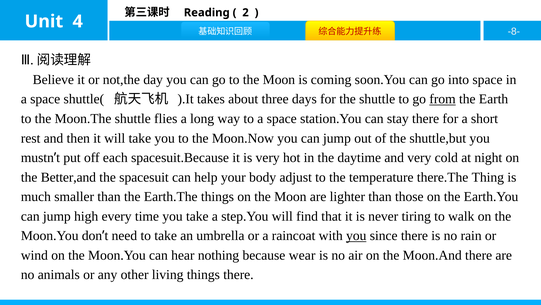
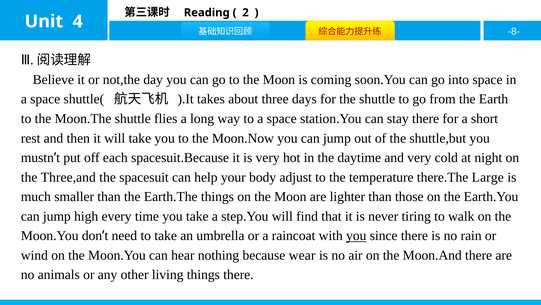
from underline: present -> none (442, 99)
Better,and: Better,and -> Three,and (68, 177)
Thing: Thing -> Large (488, 177)
